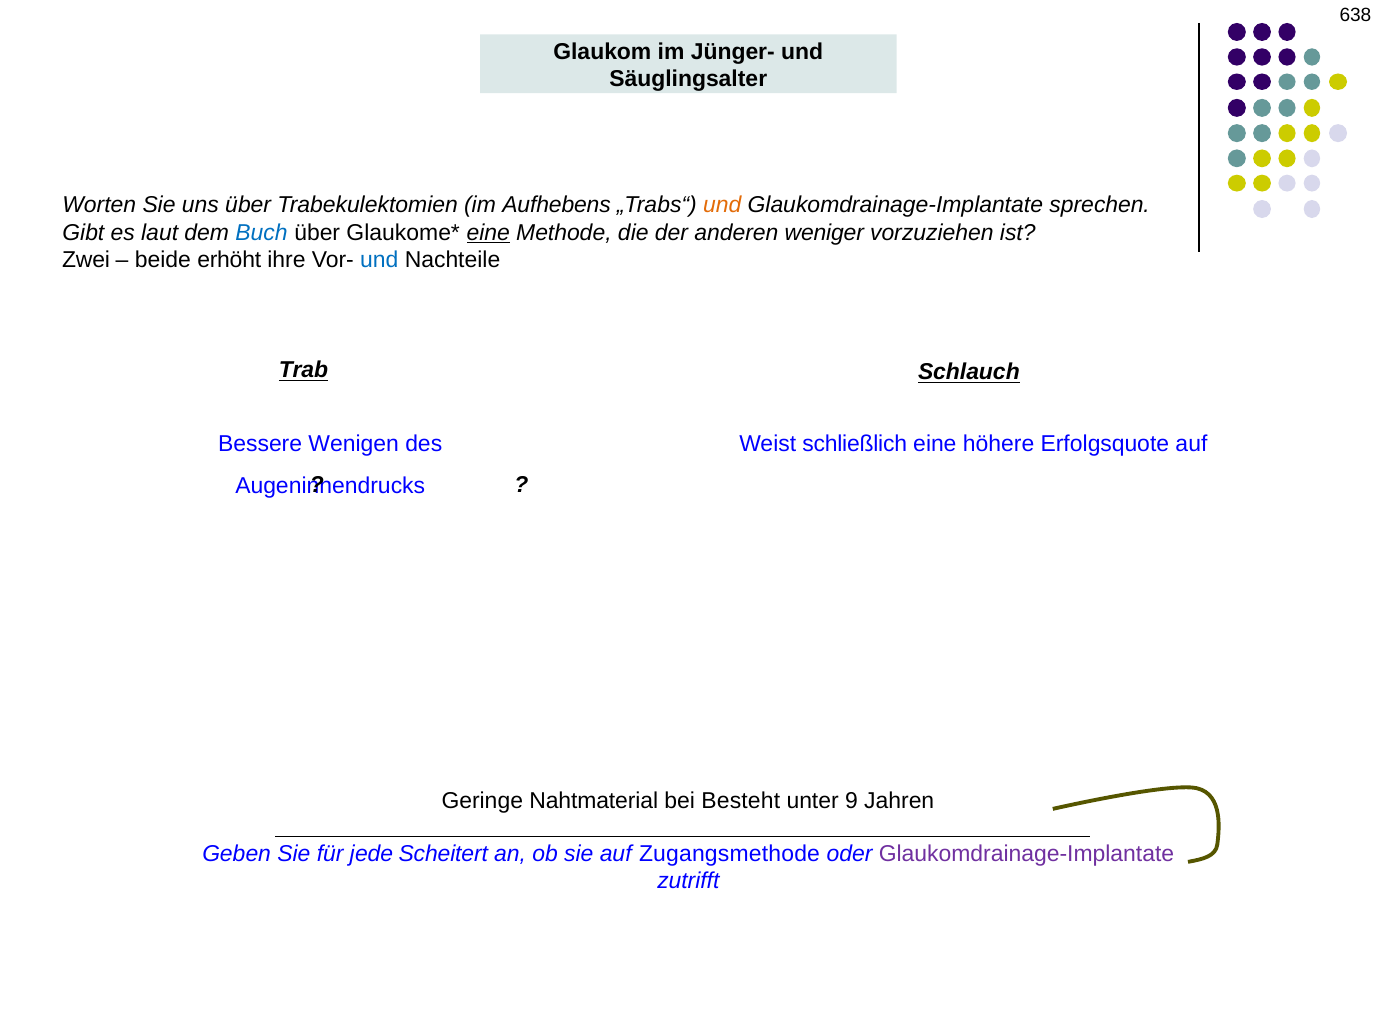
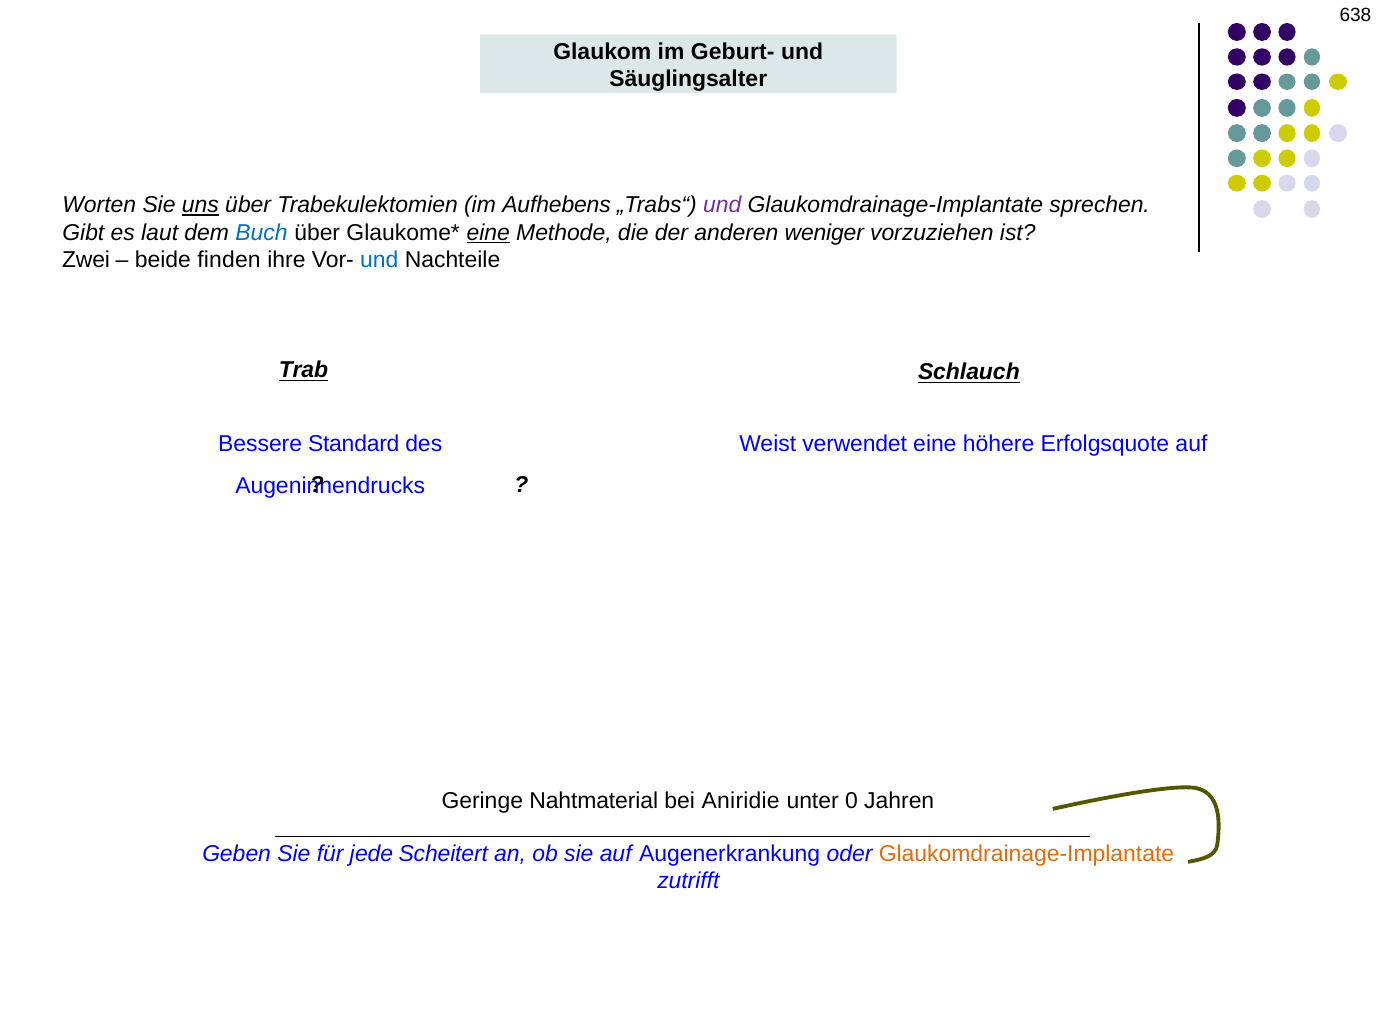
Jünger-: Jünger- -> Geburt- (733, 52)
uns underline: none -> present (200, 205)
und colour: orange -> purple (722, 205)
erhöht: erhöht -> finden (229, 260)
Wenigen: Wenigen -> Standard (354, 444)
schließlich: schließlich -> verwendet (855, 444)
Besteht: Besteht -> Aniridie (741, 800)
9: 9 -> 0 (852, 800)
Zugangsmethode: Zugangsmethode -> Augenerkrankung (730, 853)
Glaukomdrainage-Implantate colour: purple -> orange (1026, 853)
